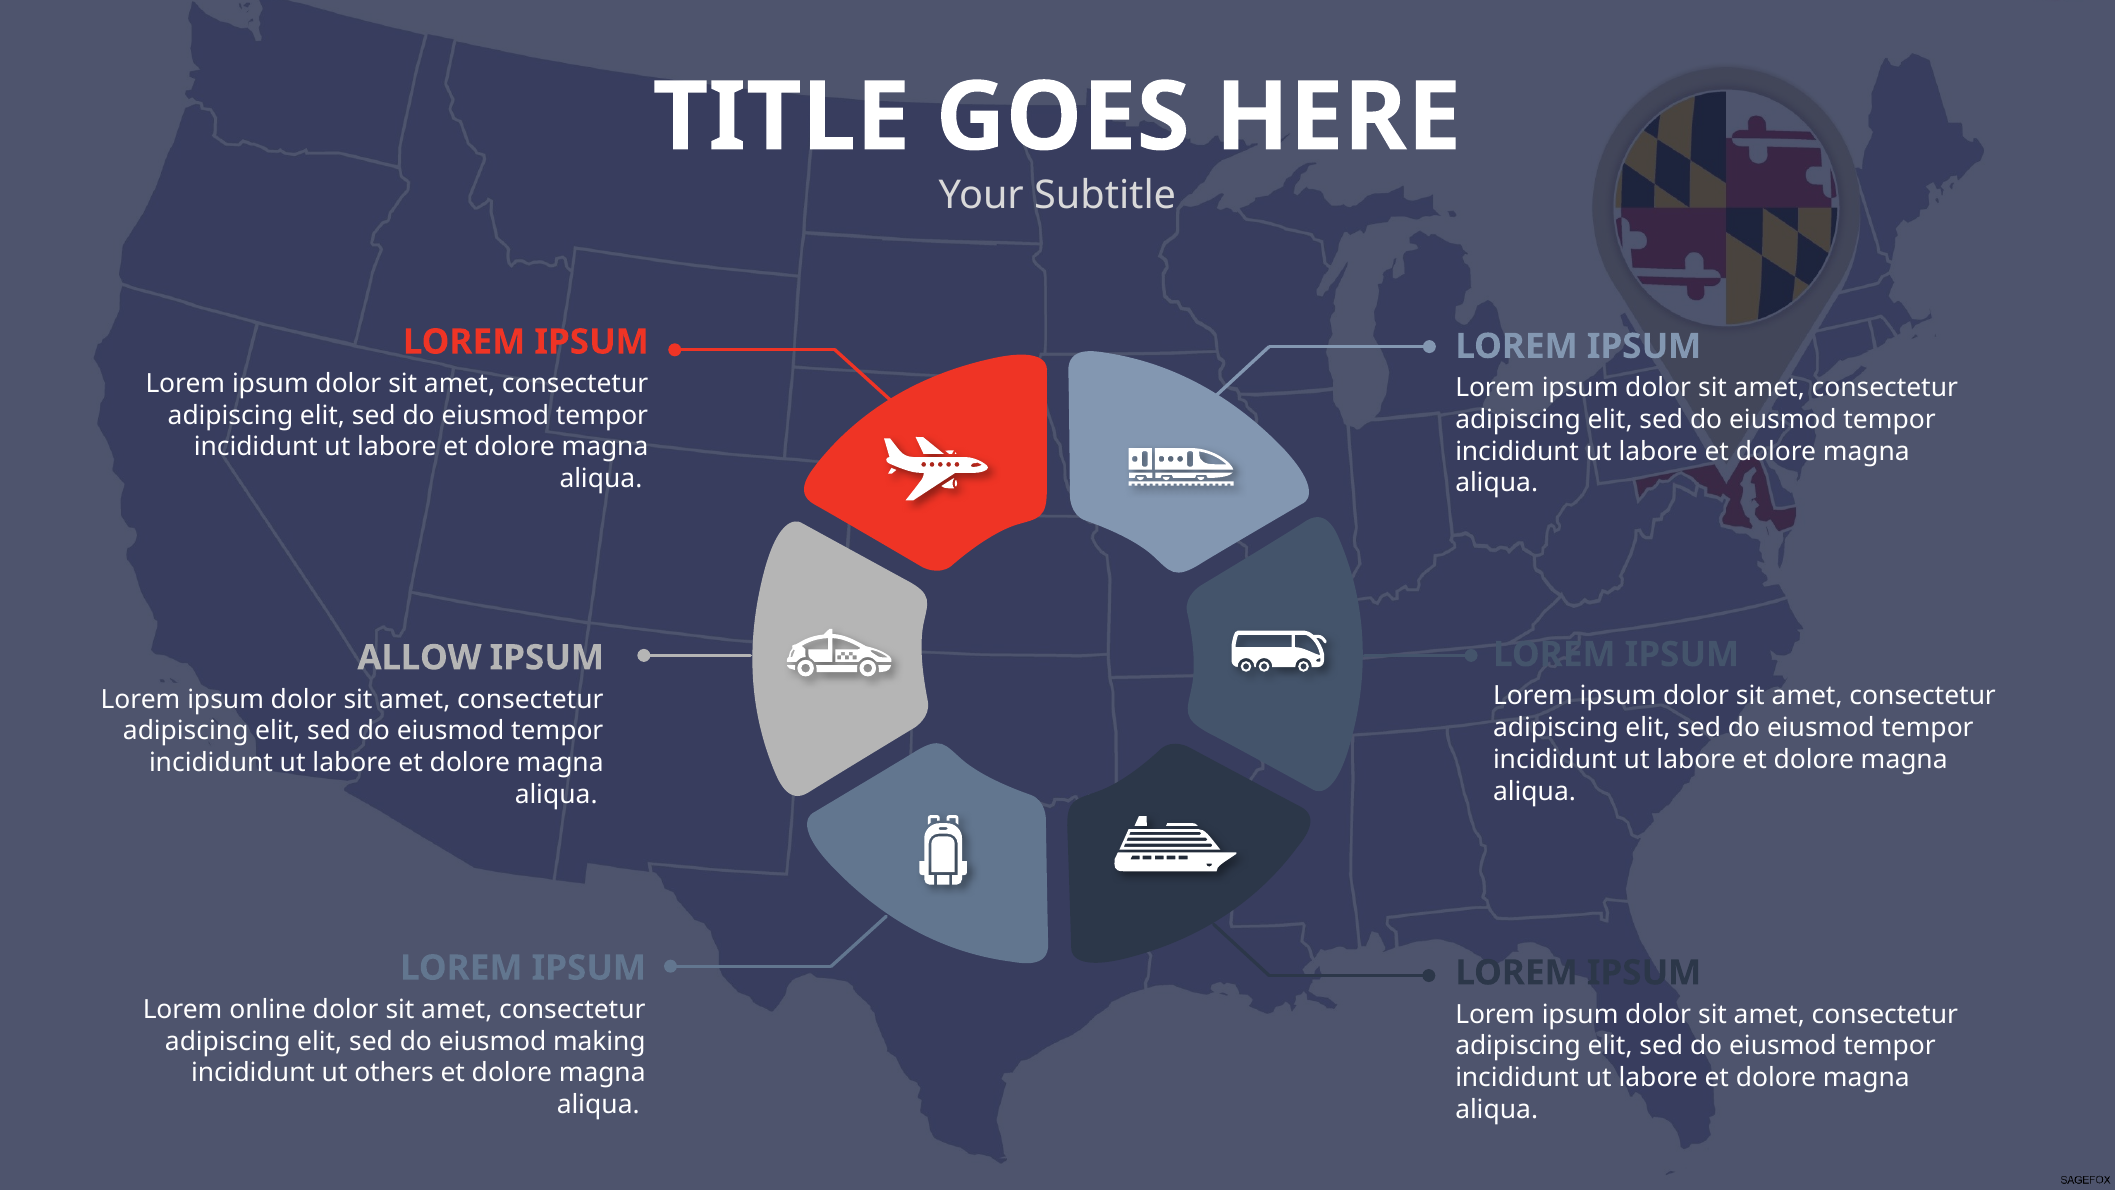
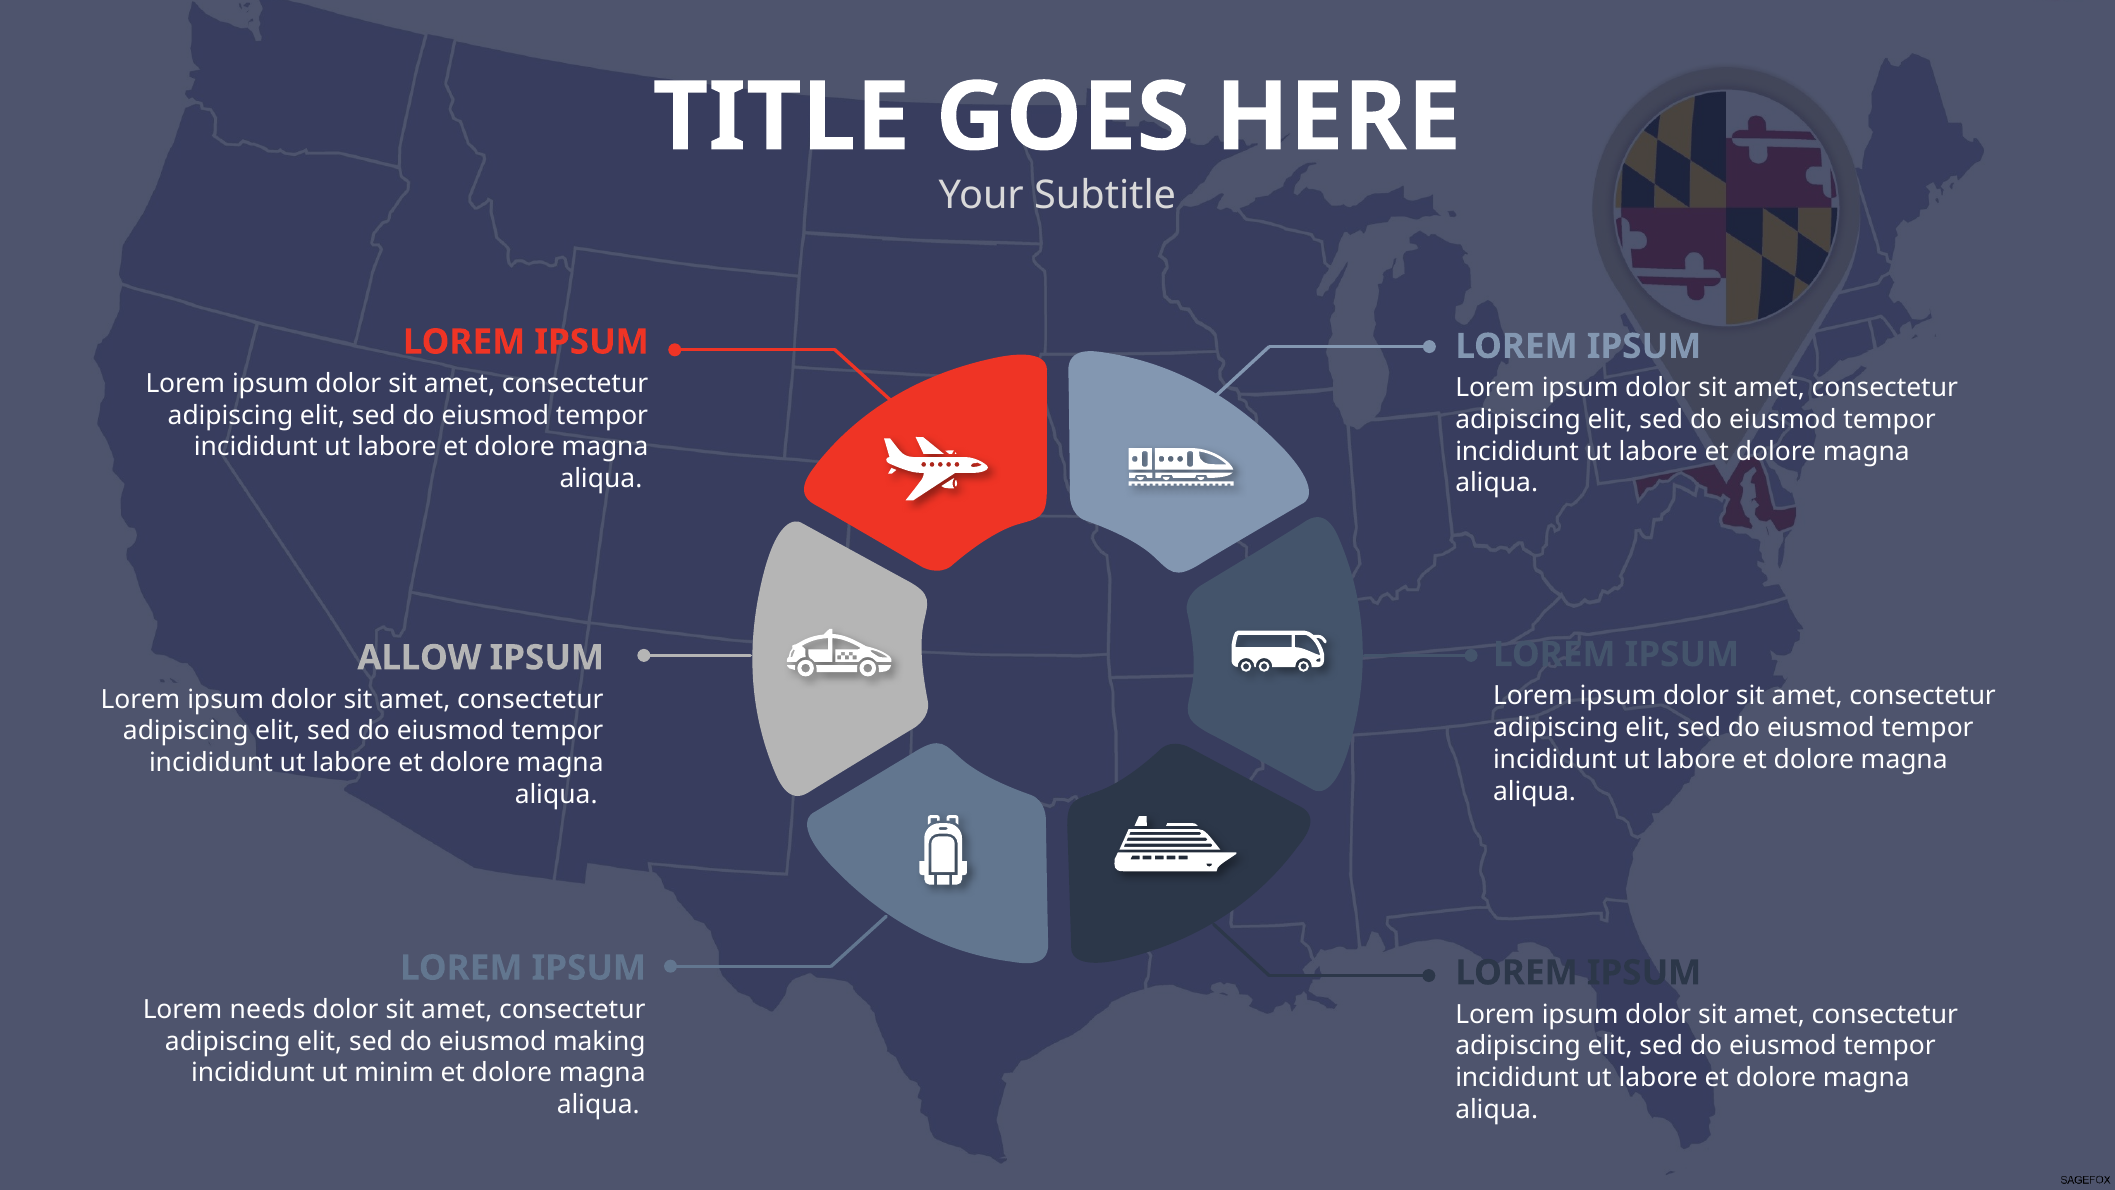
online: online -> needs (268, 1009)
others: others -> minim (394, 1073)
